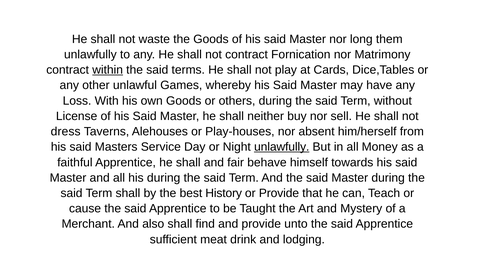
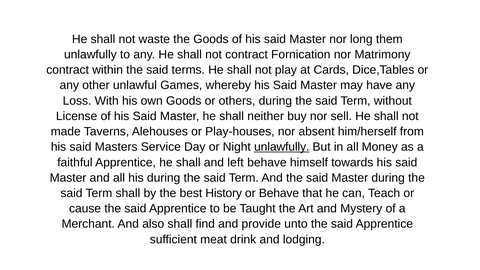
within underline: present -> none (108, 70)
dress: dress -> made (66, 132)
fair: fair -> left (236, 162)
or Provide: Provide -> Behave (279, 193)
